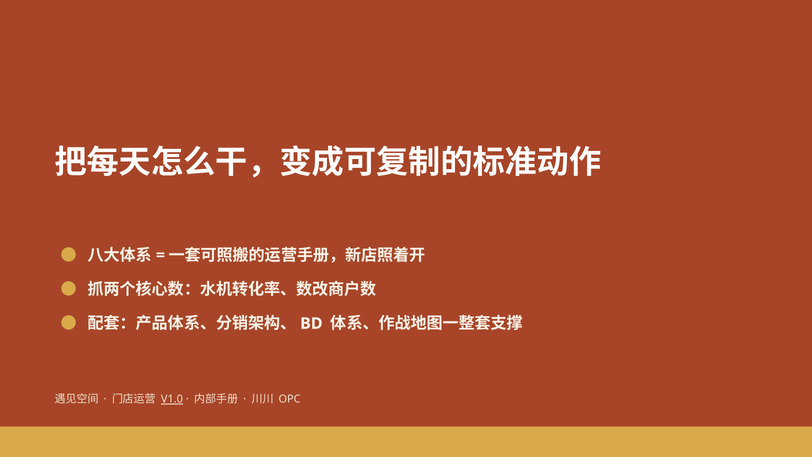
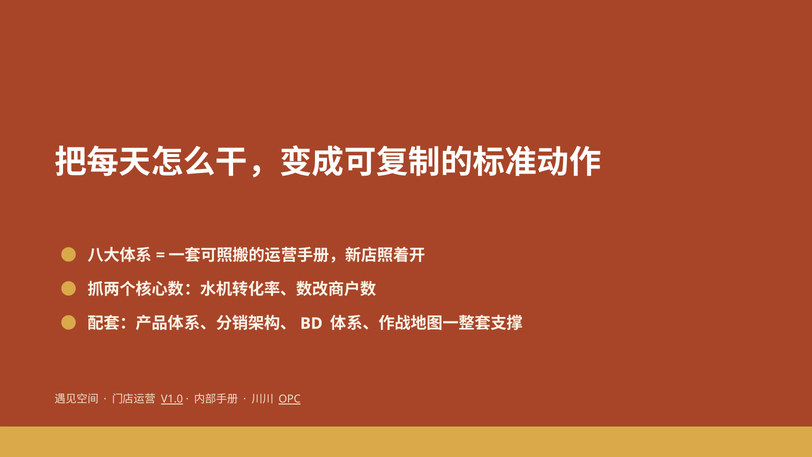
OPC underline: none -> present (290, 399)
